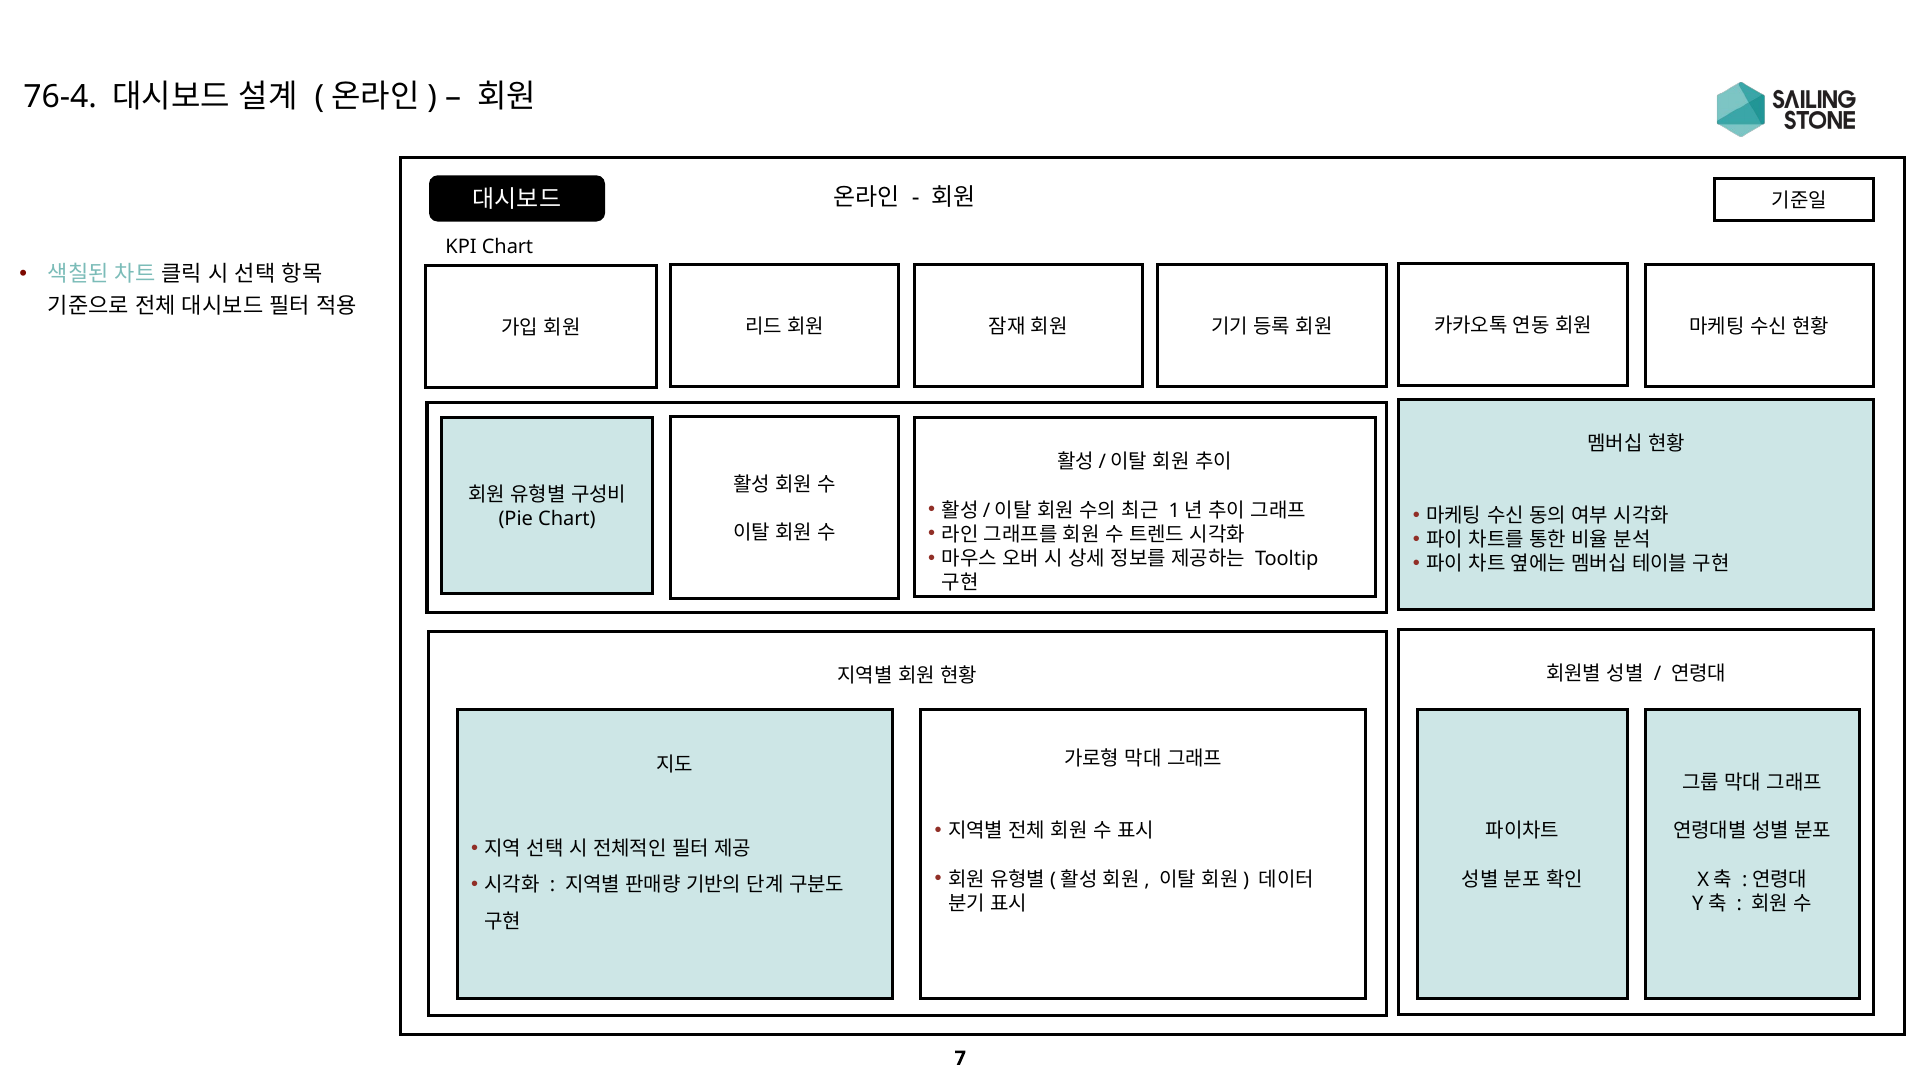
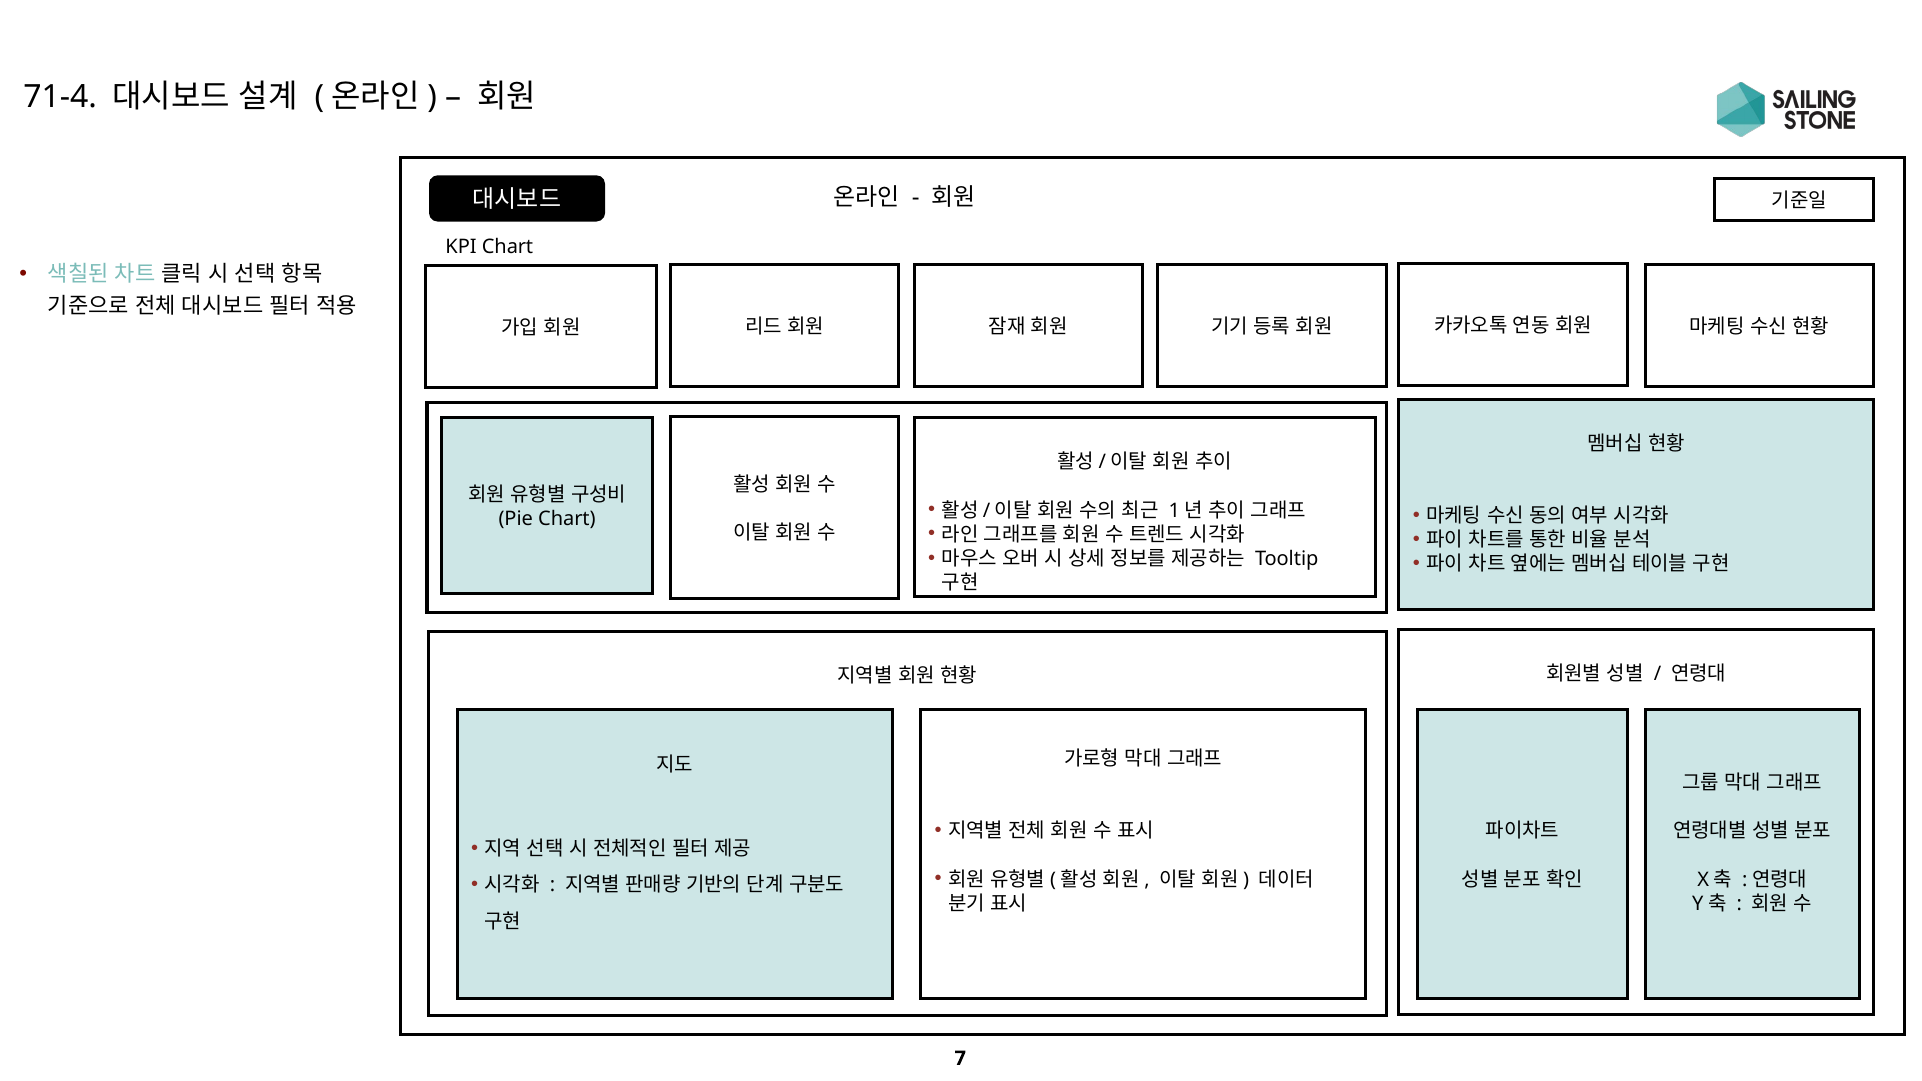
76-4: 76-4 -> 71-4 (60, 97)
